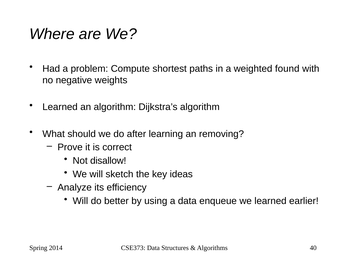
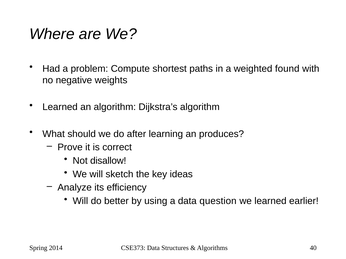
removing: removing -> produces (221, 134)
enqueue: enqueue -> question (218, 201)
